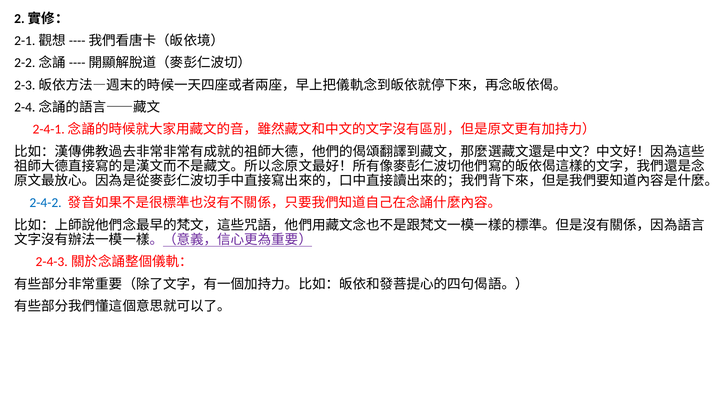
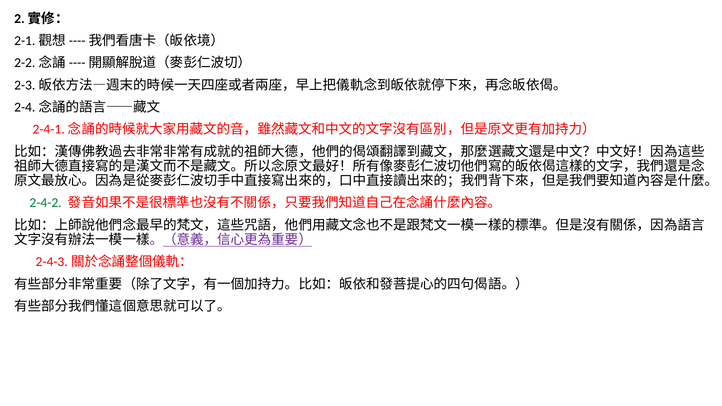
2-4-2 colour: blue -> green (46, 203)
